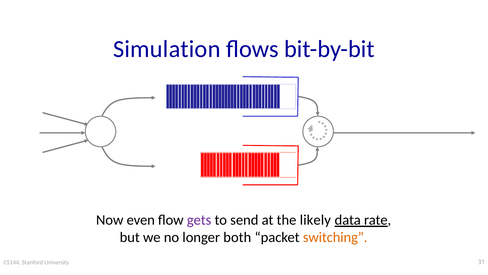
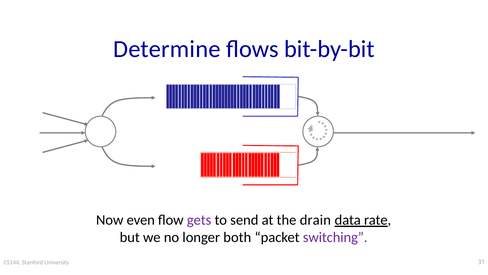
Simulation: Simulation -> Determine (167, 49)
likely: likely -> drain (315, 220)
switching colour: orange -> purple (335, 237)
